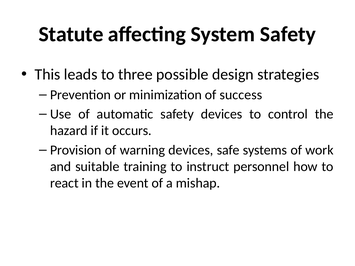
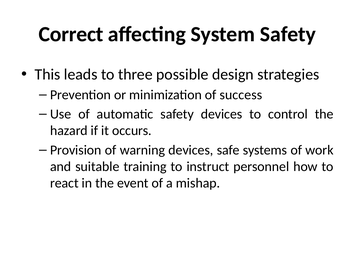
Statute: Statute -> Correct (71, 34)
